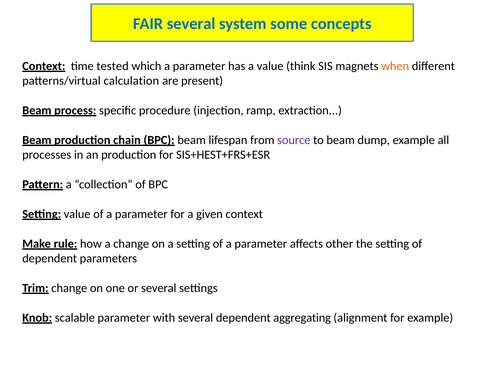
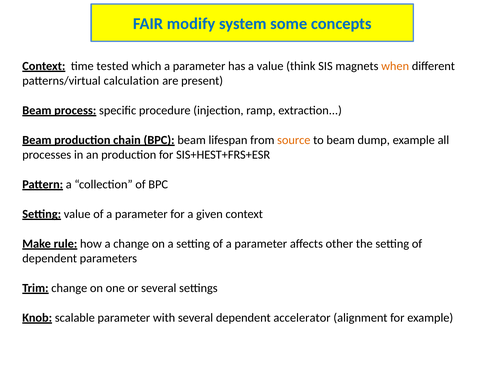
FAIR several: several -> modify (191, 24)
source colour: purple -> orange (294, 140)
aggregating: aggregating -> accelerator (302, 317)
